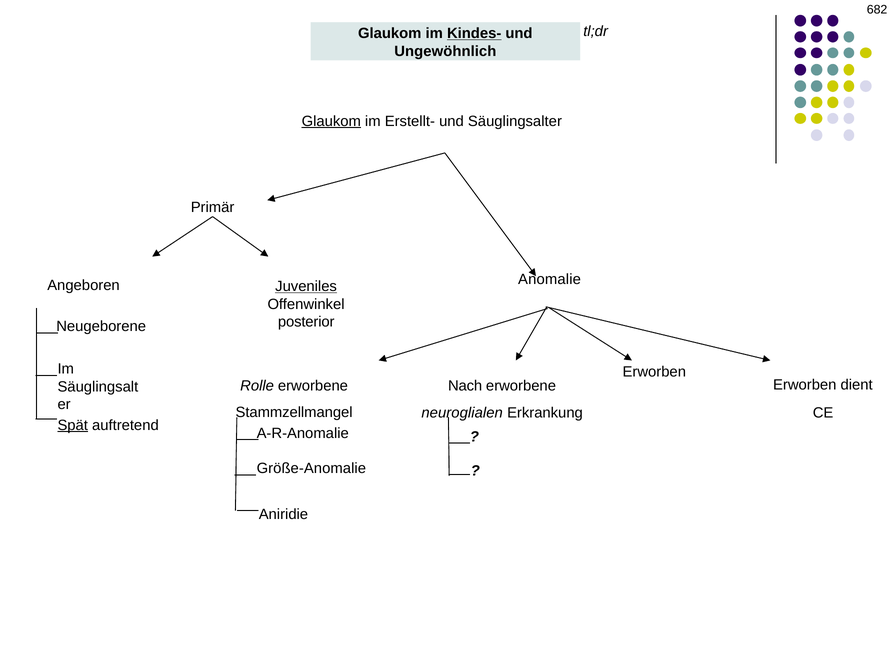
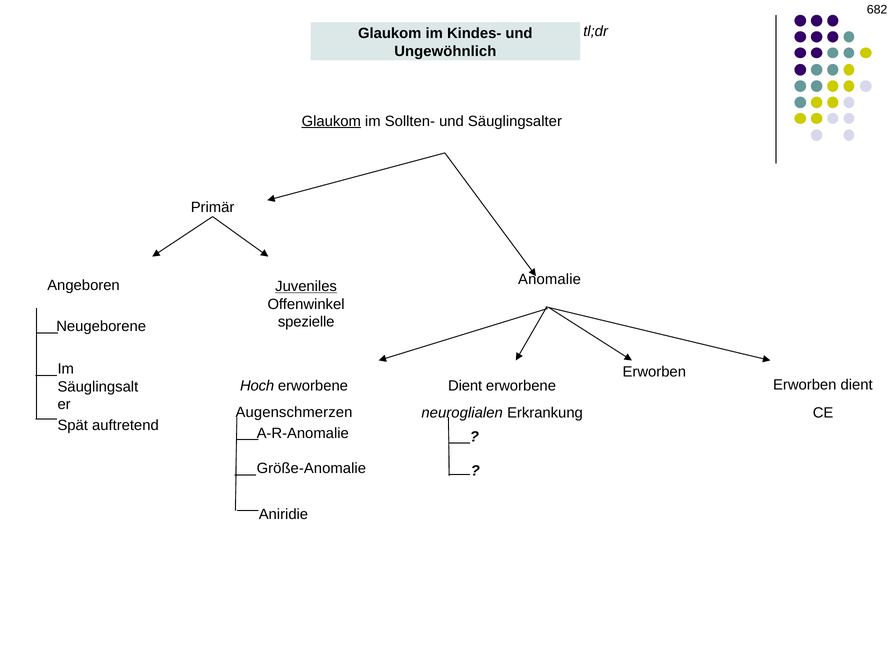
Kindes- underline: present -> none (474, 33)
Erstellt-: Erstellt- -> Sollten- (410, 121)
posterior: posterior -> spezielle (306, 322)
Rolle: Rolle -> Hoch (257, 386)
Nach: Nach -> Dient (465, 386)
Stammzellmangel: Stammzellmangel -> Augenschmerzen (294, 413)
Spät underline: present -> none (73, 425)
